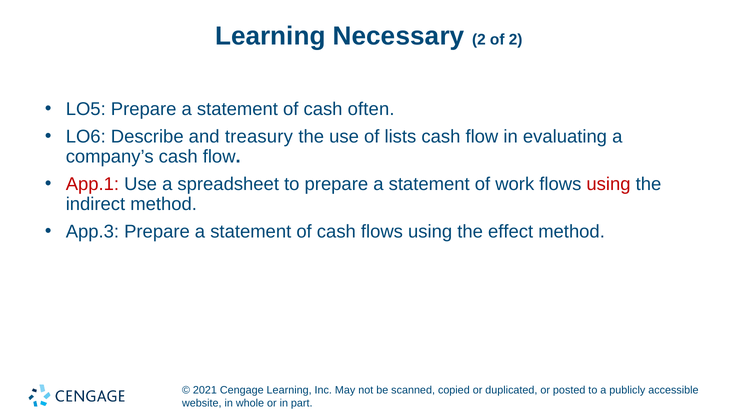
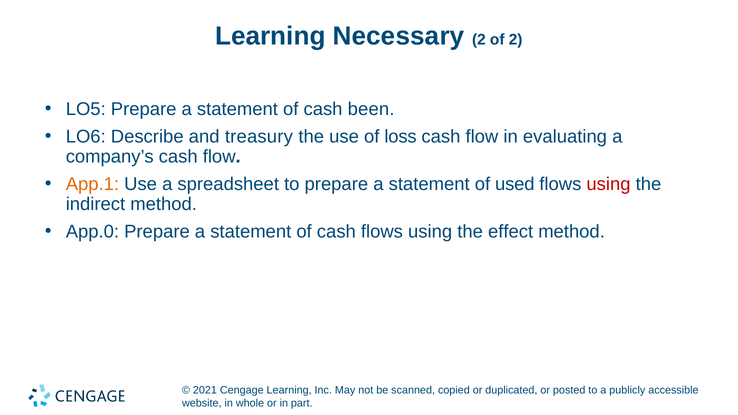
often: often -> been (371, 109)
lists: lists -> loss (401, 137)
App.1 colour: red -> orange (92, 184)
work: work -> used (515, 184)
App.3: App.3 -> App.0 (92, 232)
